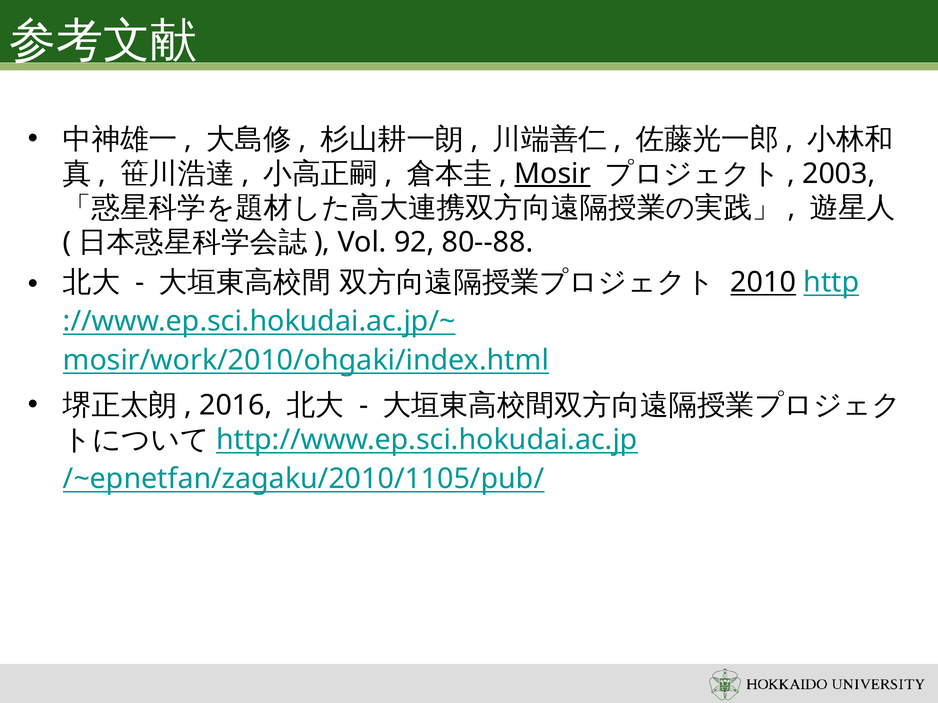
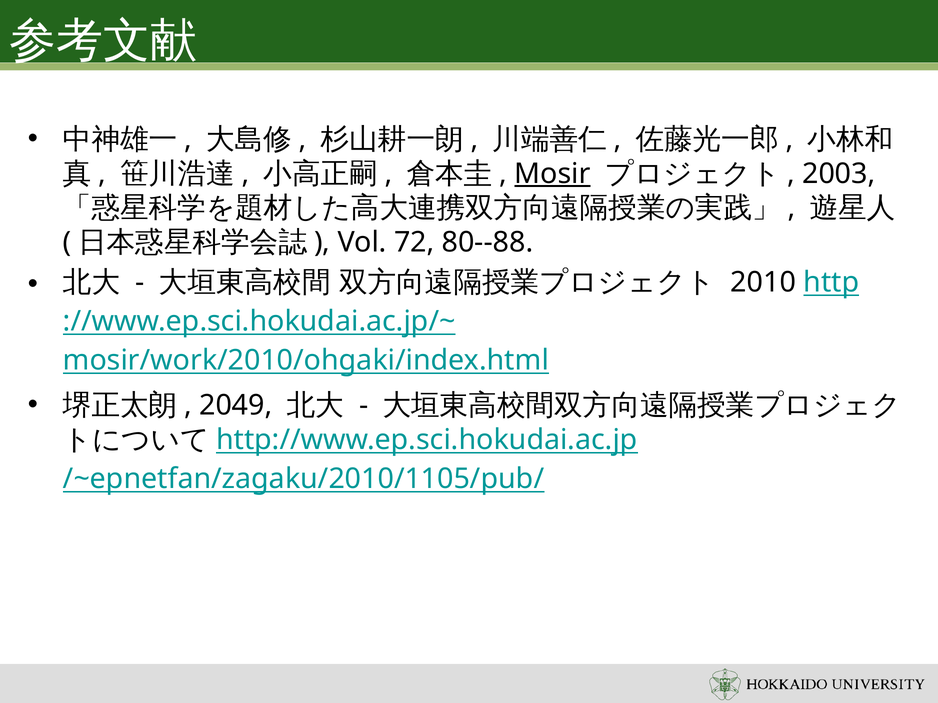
92: 92 -> 72 (414, 242)
2010 underline: present -> none (763, 283)
2016: 2016 -> 2049 (236, 406)
